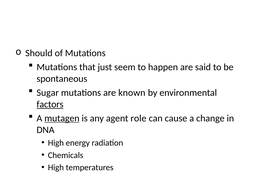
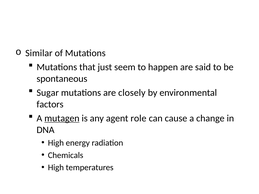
Should: Should -> Similar (39, 53)
known: known -> closely (132, 93)
factors underline: present -> none (50, 104)
